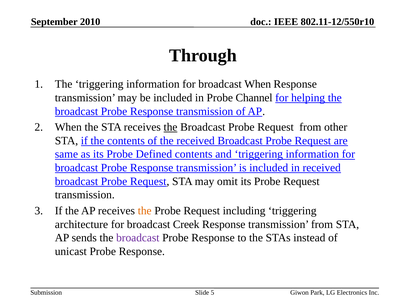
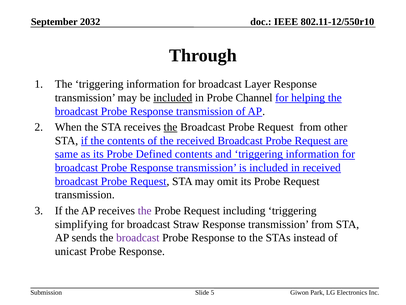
2010: 2010 -> 2032 (90, 22)
broadcast When: When -> Layer (258, 84)
included underline: none -> present (173, 98)
the colour: orange -> purple (145, 210)
architecture: architecture -> simplifying (81, 224)
Creek: Creek -> Straw (186, 224)
